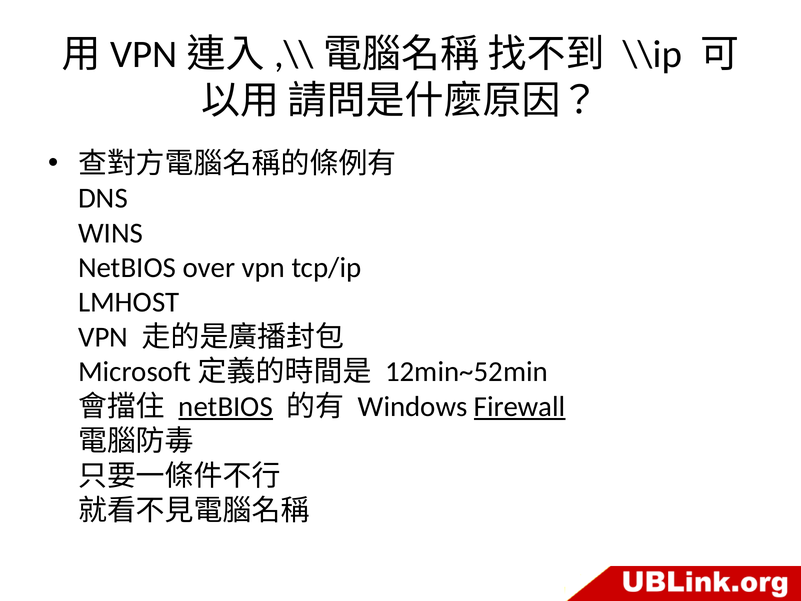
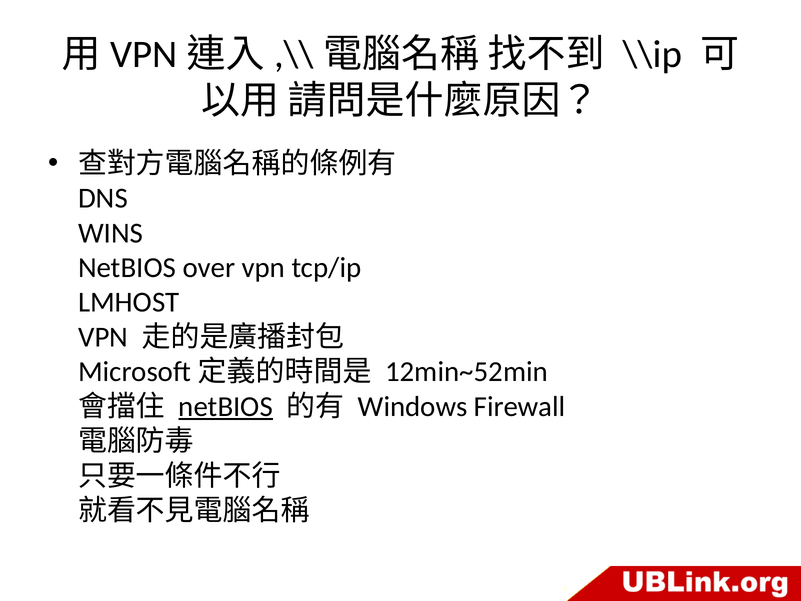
Firewall underline: present -> none (520, 406)
